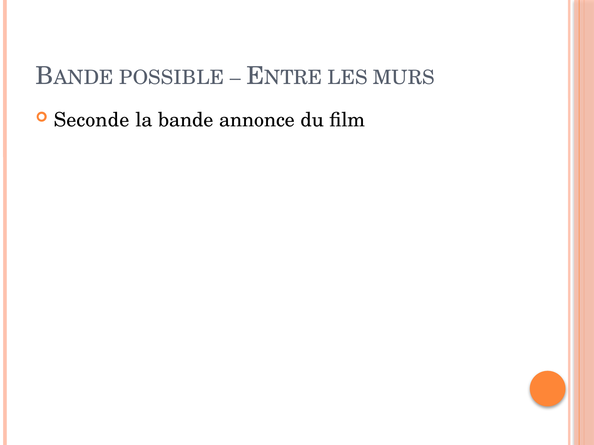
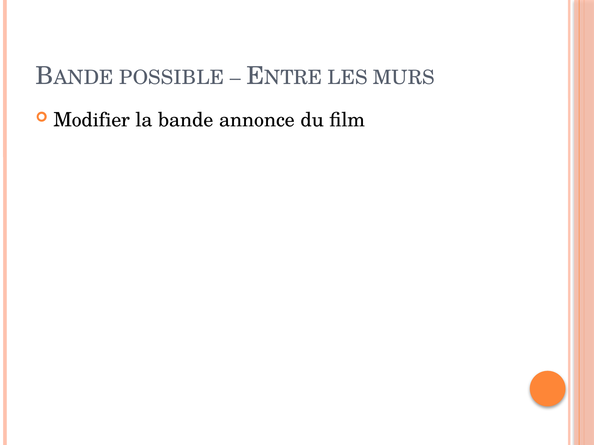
Seconde: Seconde -> Modifier (92, 120)
